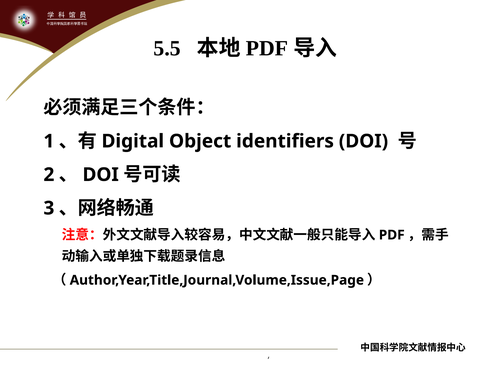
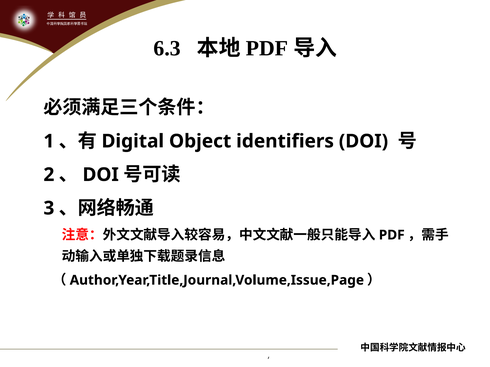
5.5: 5.5 -> 6.3 (167, 48)
